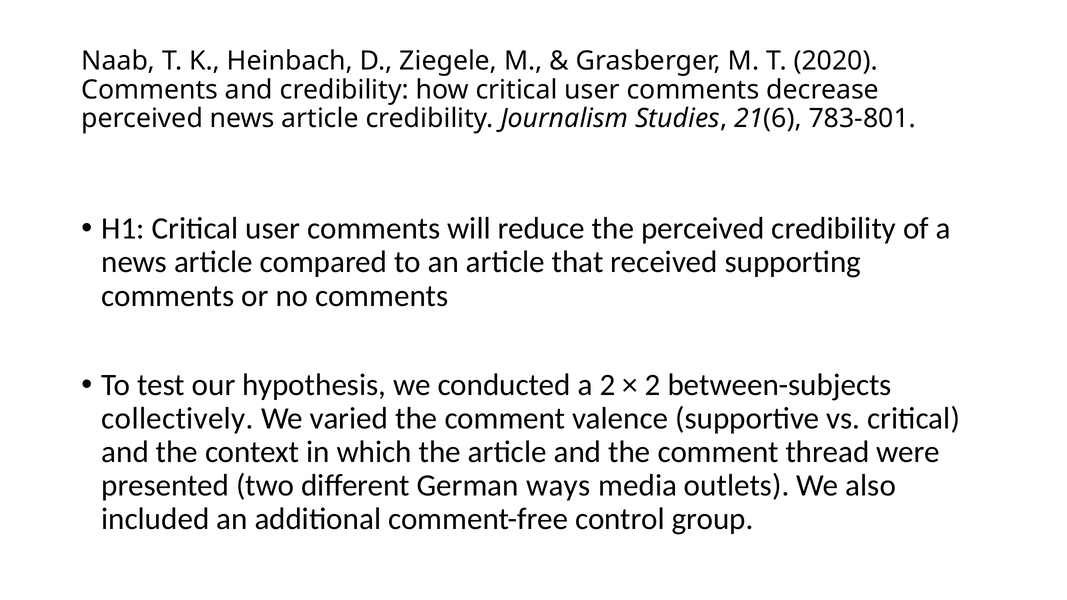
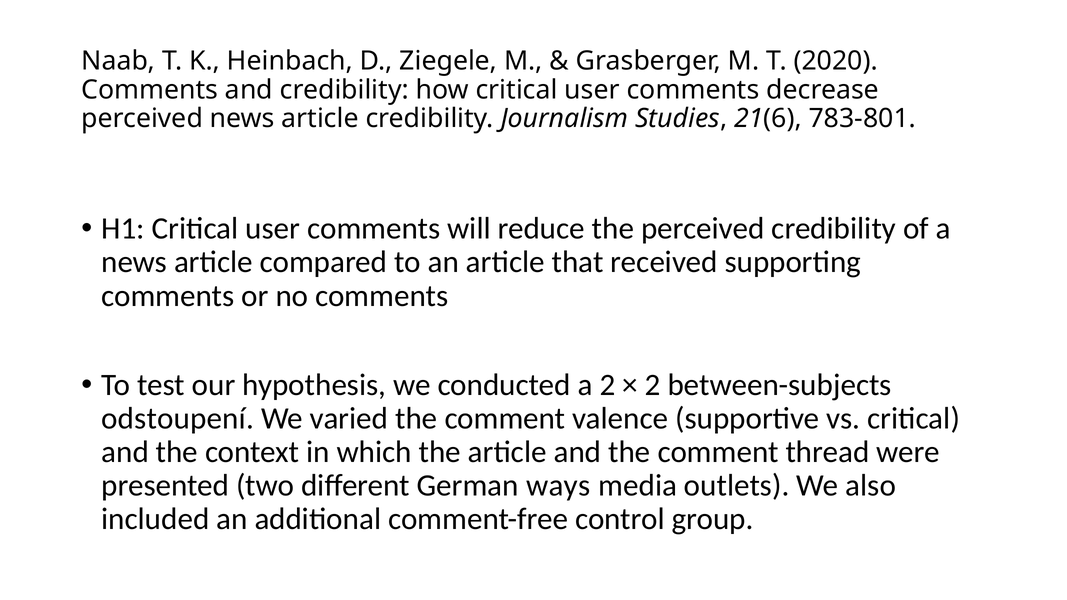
collectively: collectively -> odstoupení (178, 419)
